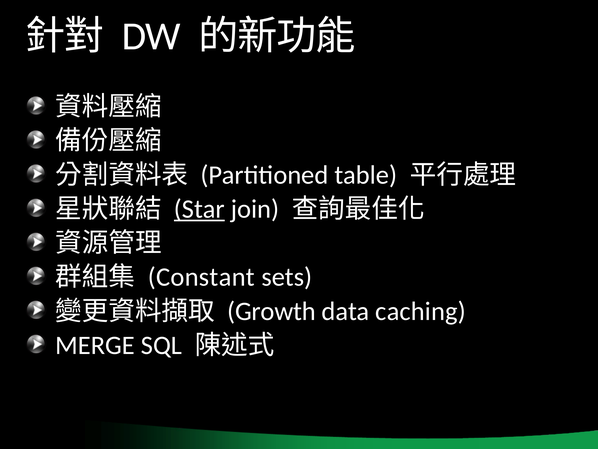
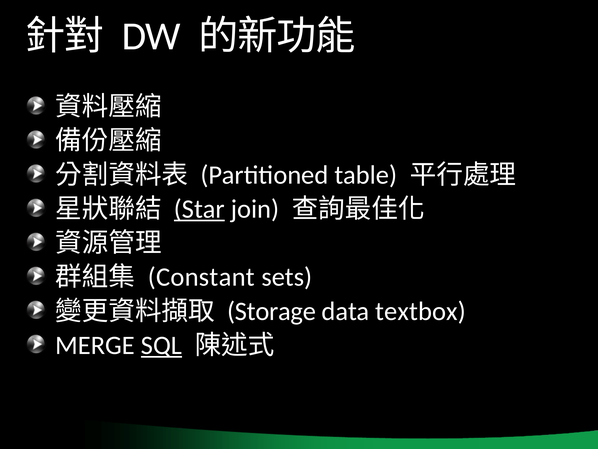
Growth: Growth -> Storage (271, 311)
caching: caching -> textbox (421, 311)
SQL underline: none -> present (162, 345)
